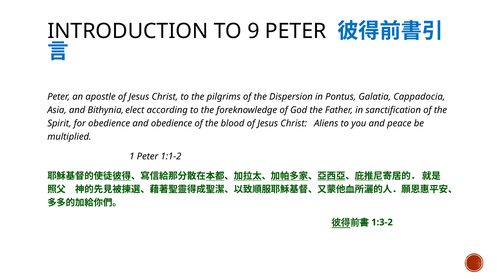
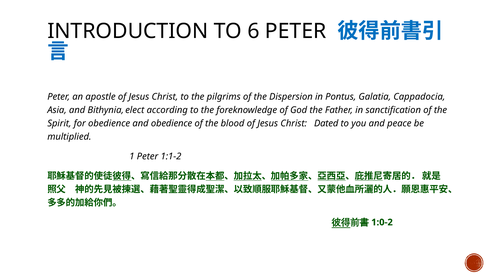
9: 9 -> 6 (253, 31)
Aliens: Aliens -> Dated (326, 124)
1:3-2: 1:3-2 -> 1:0-2 (382, 223)
